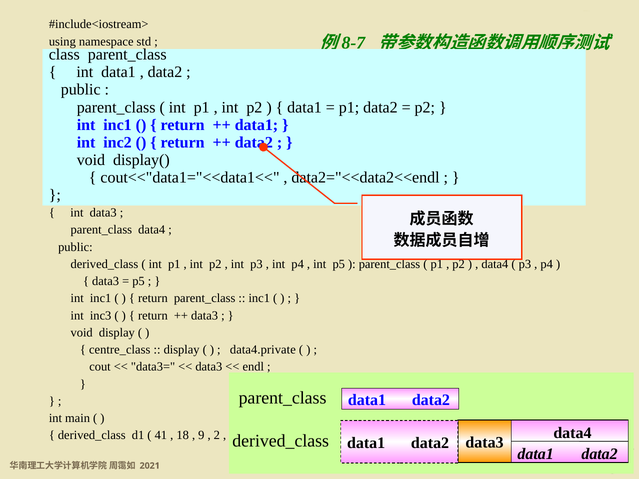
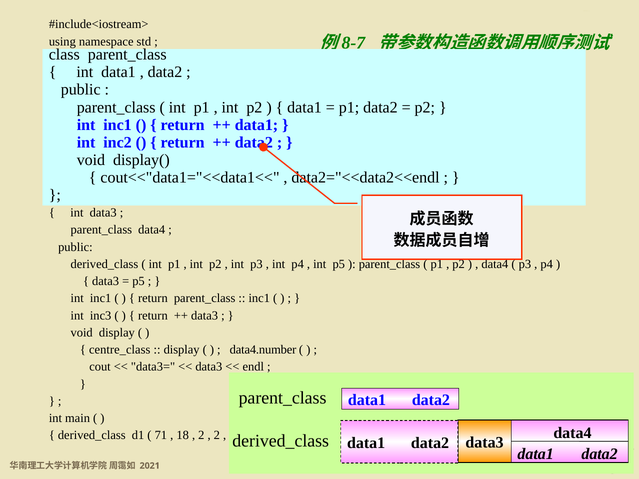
data4.private: data4.private -> data4.number (263, 350)
41: 41 -> 71 (161, 436)
9: 9 -> 2 (201, 436)
